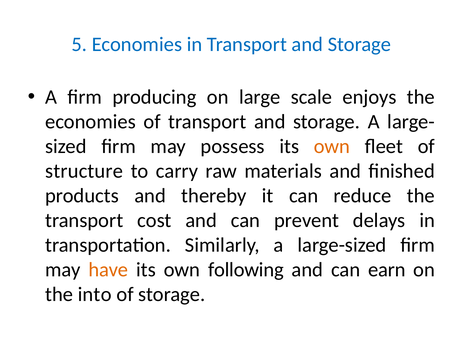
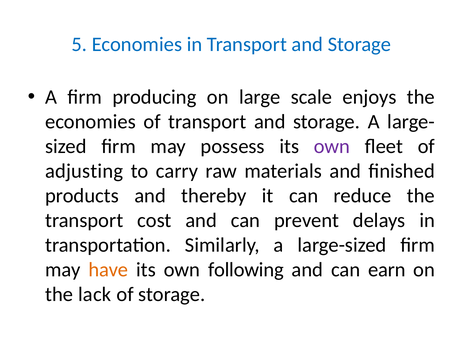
own colour: orange -> purple (332, 147)
structure: structure -> adjusting (84, 171)
into: into -> lack (95, 295)
